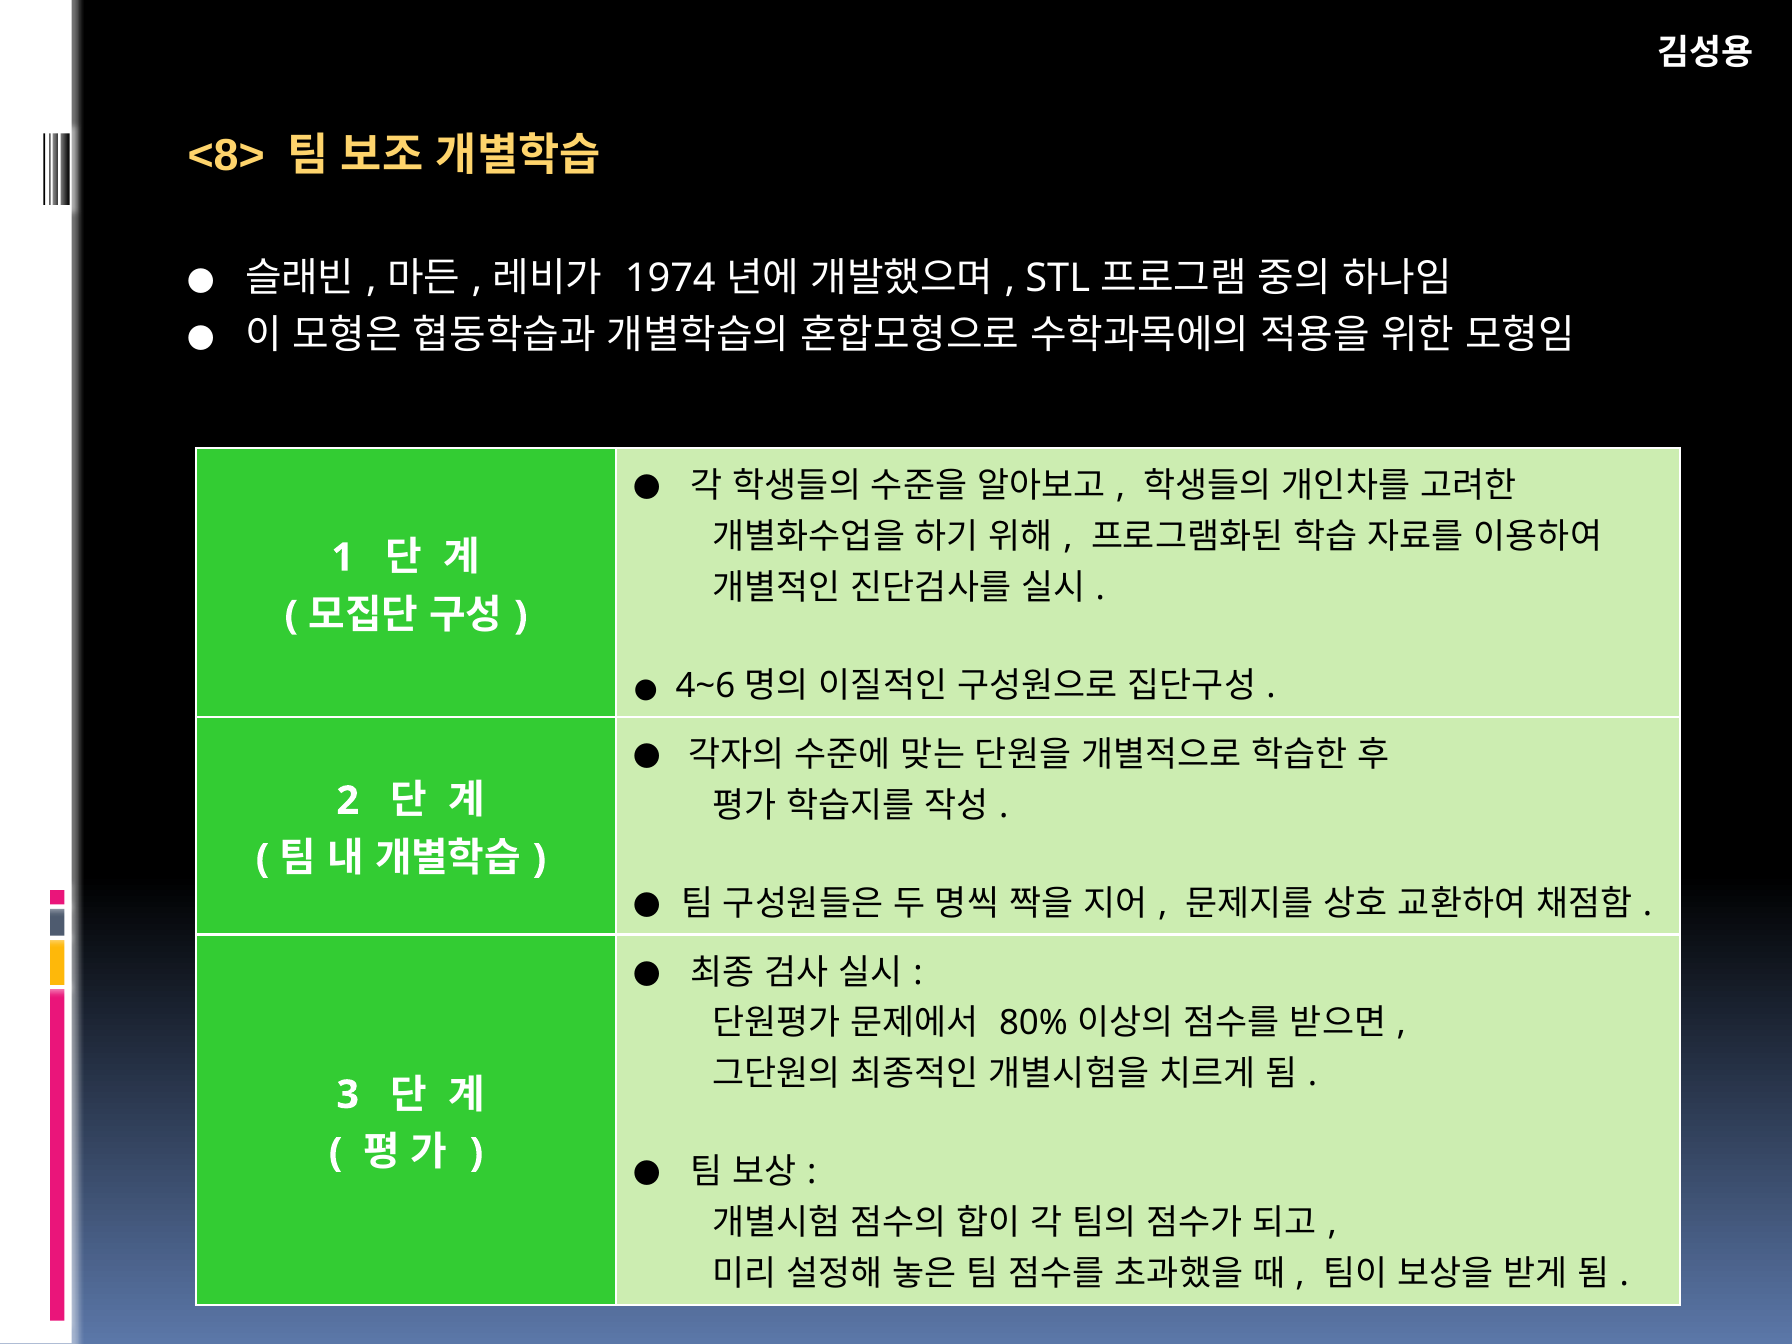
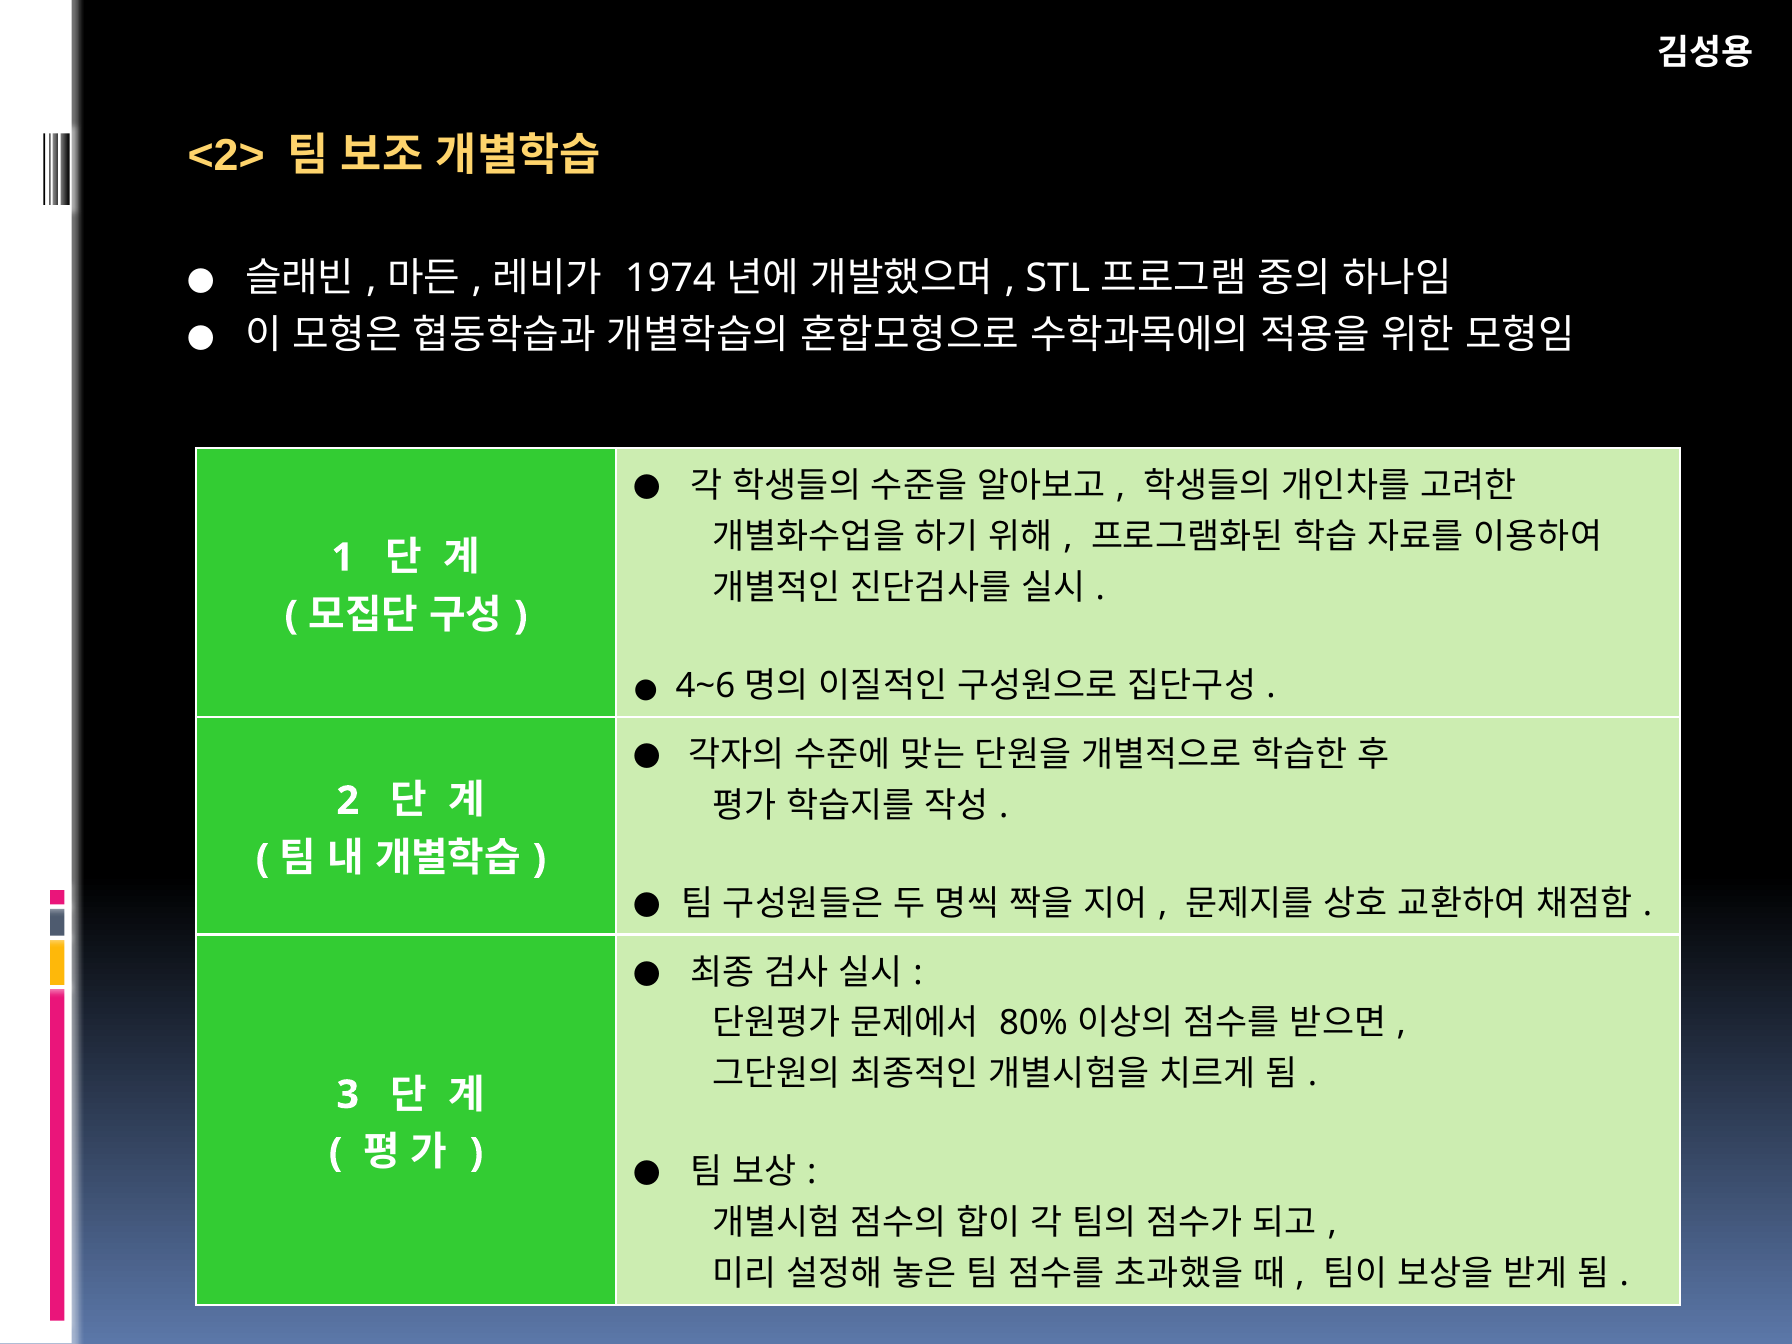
<8>: <8> -> <2> (226, 155)
